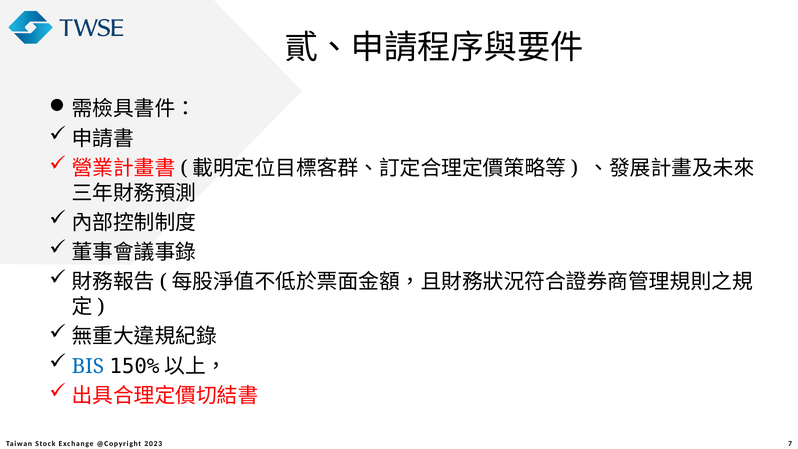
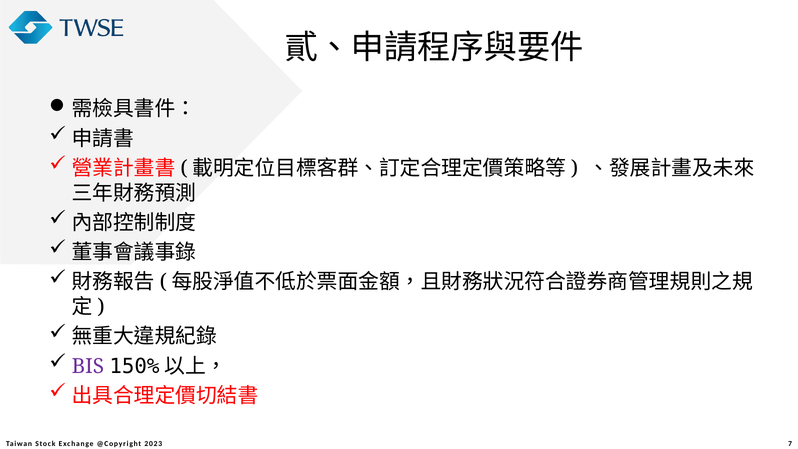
BIS colour: blue -> purple (88, 366)
